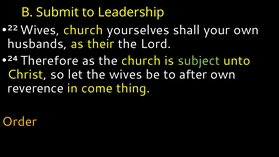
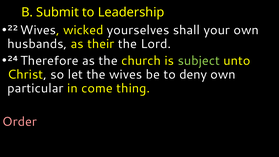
Wives church: church -> wicked (83, 30)
after: after -> deny (193, 74)
reverence: reverence -> particular (35, 88)
Order colour: yellow -> pink (20, 122)
